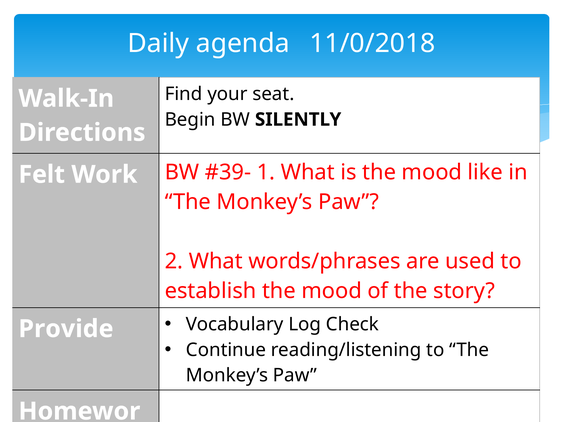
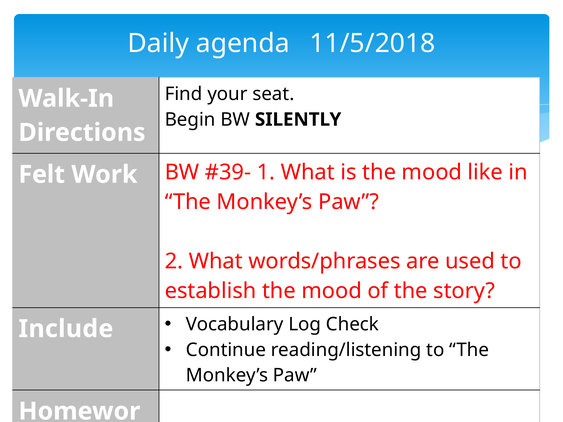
11/0/2018: 11/0/2018 -> 11/5/2018 (372, 43)
Provide: Provide -> Include (66, 329)
